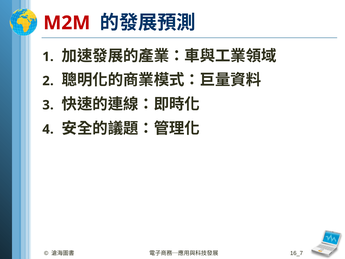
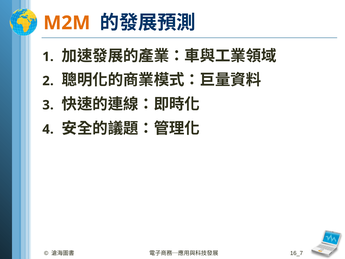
M2M colour: red -> orange (67, 23)
